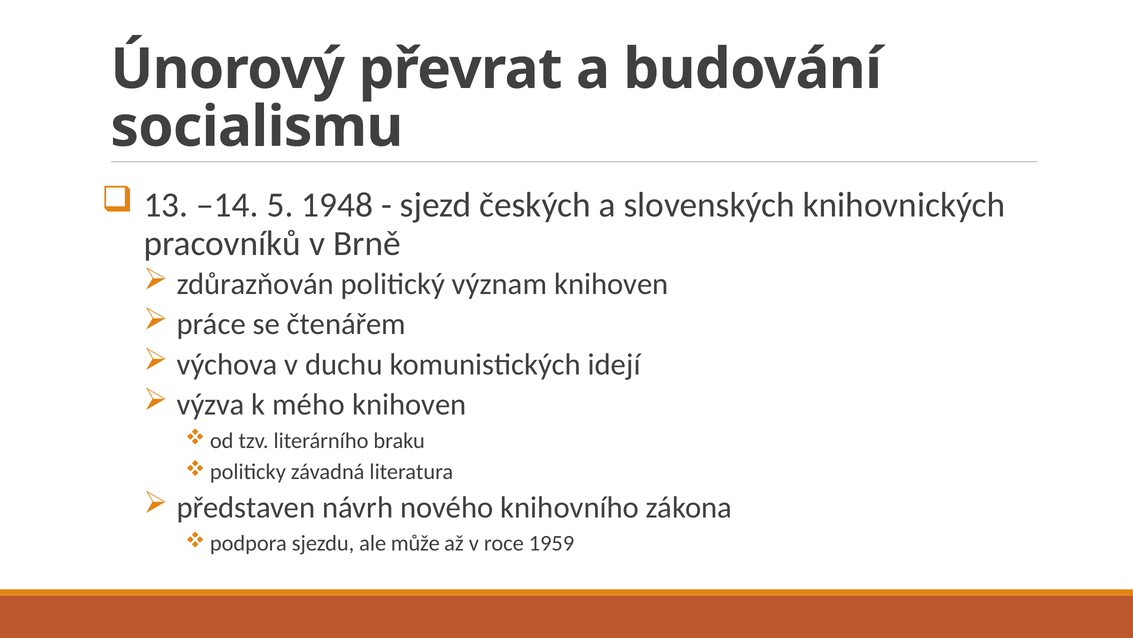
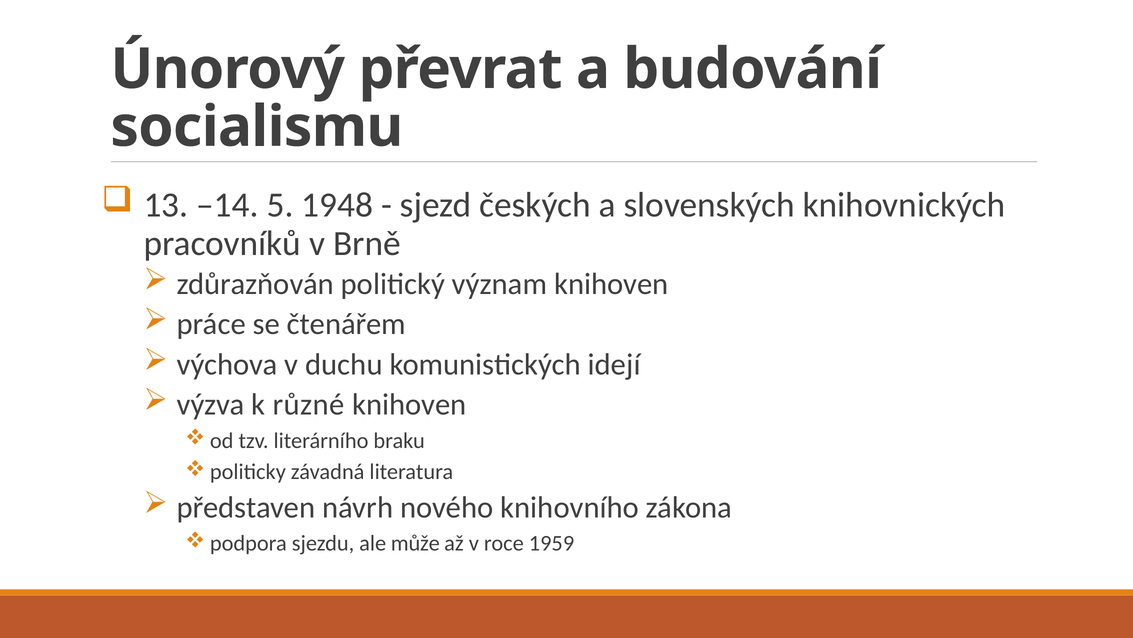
mého: mého -> různé (309, 404)
